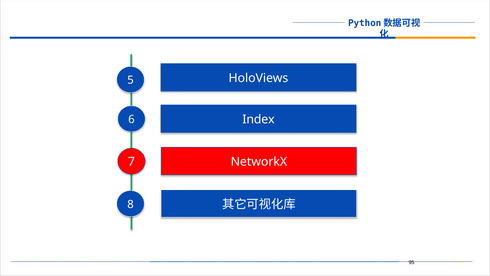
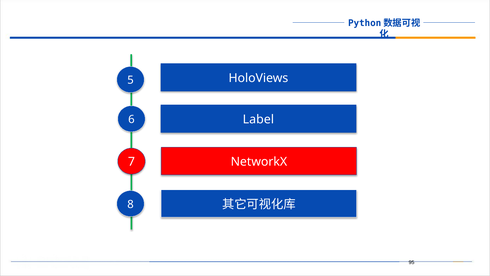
Index: Index -> Label (258, 119)
